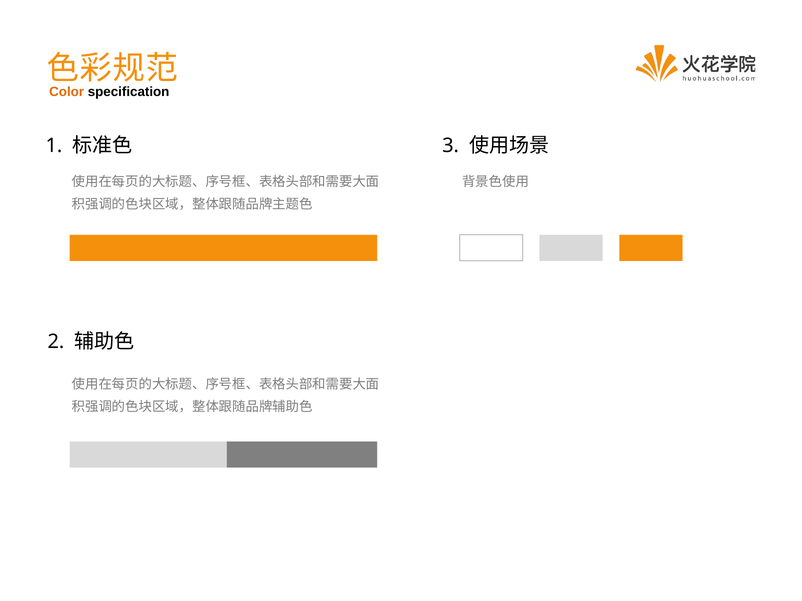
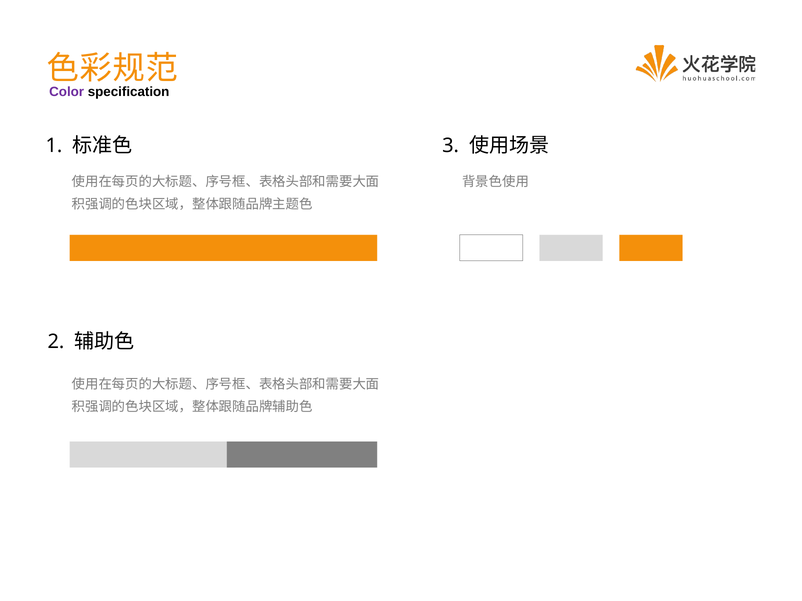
Color colour: orange -> purple (67, 92)
